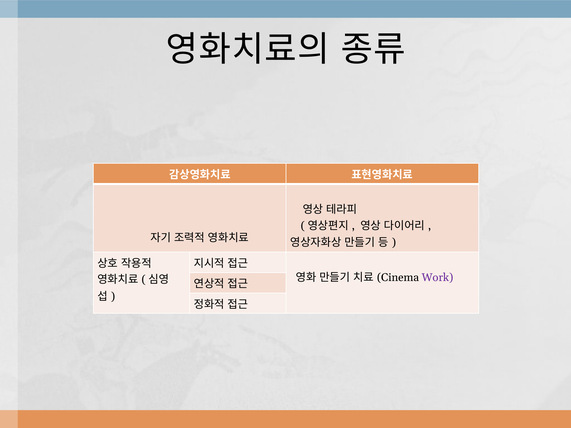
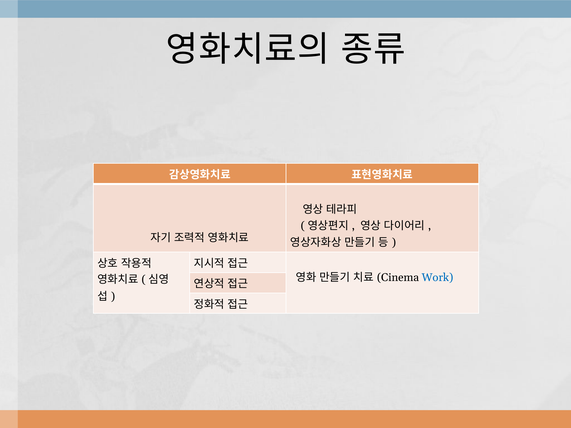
Work colour: purple -> blue (437, 278)
